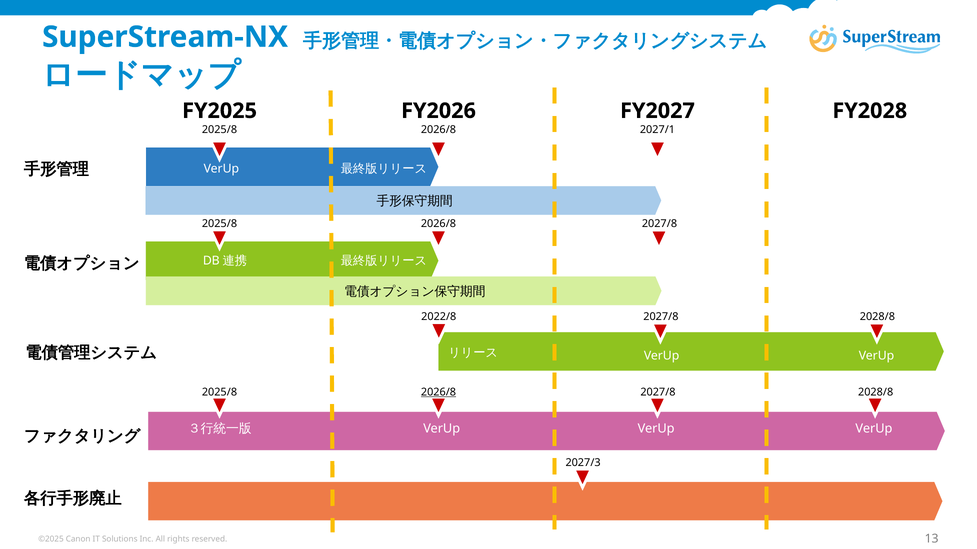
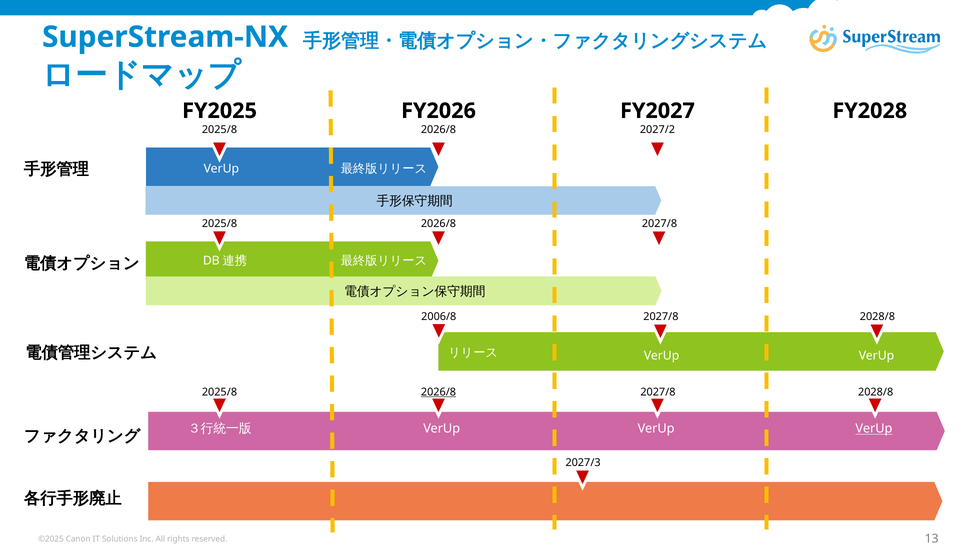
2027/1: 2027/1 -> 2027/2 (657, 130)
2022/8: 2022/8 -> 2006/8 (439, 317)
VerUp underline: none -> present (874, 429)
